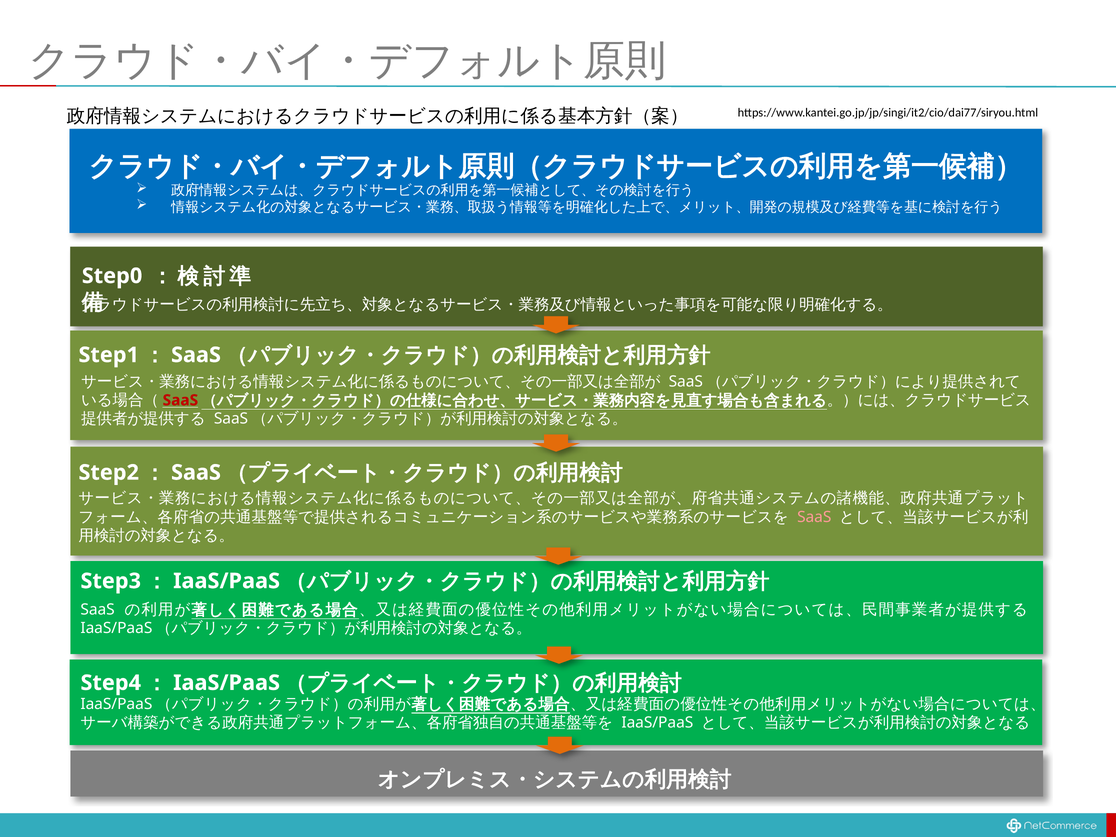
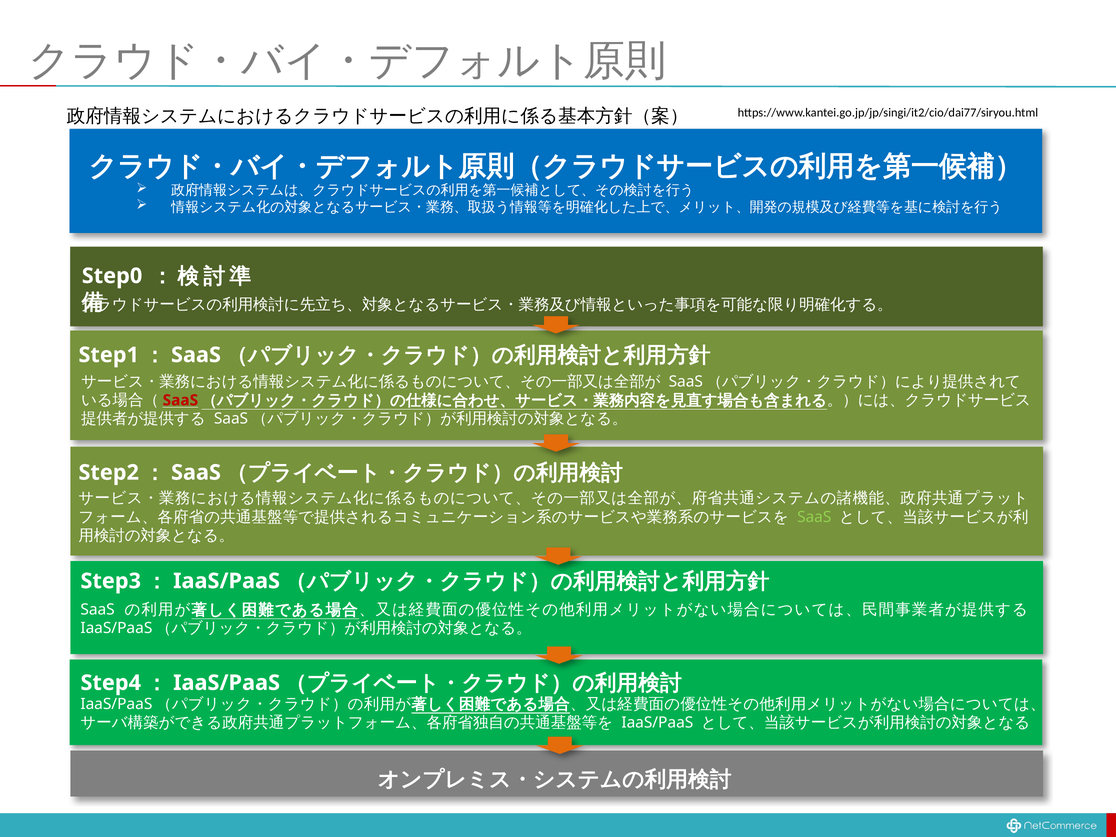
SaaS colour: pink -> light green (814, 517)
